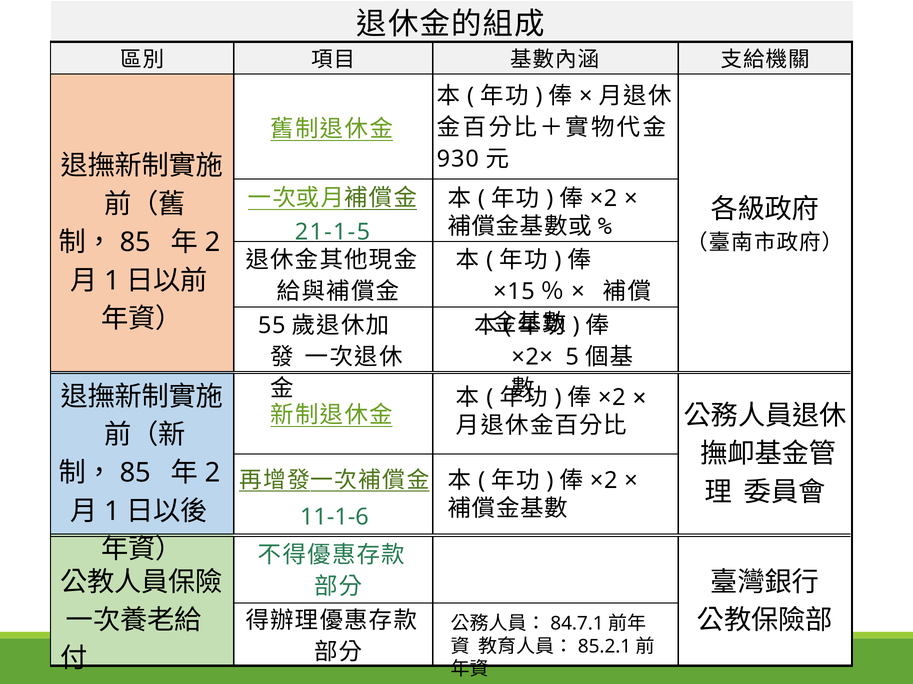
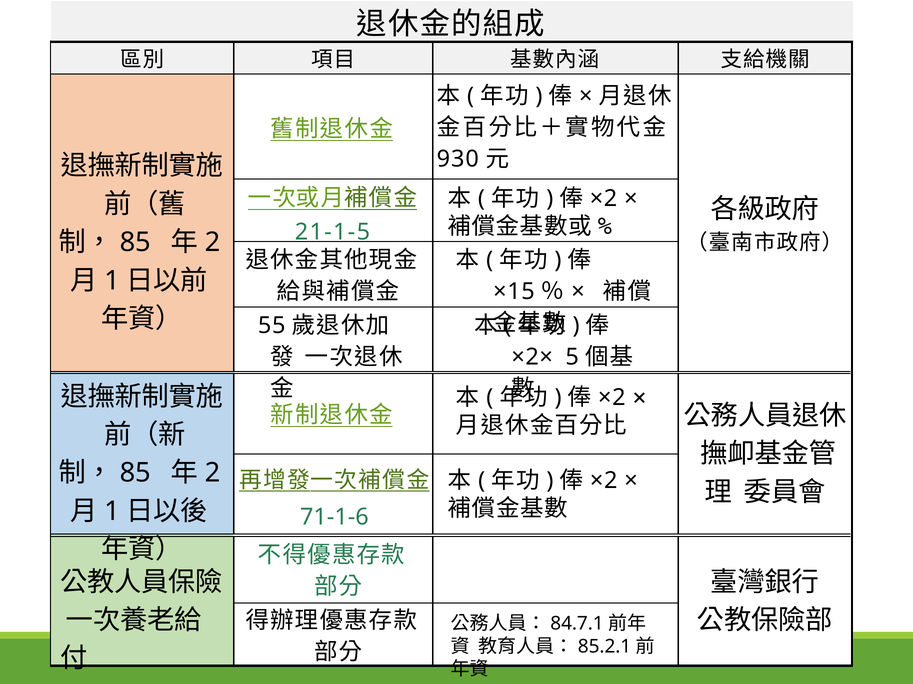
11-1-6: 11-1-6 -> 71-1-6 (334, 518)
